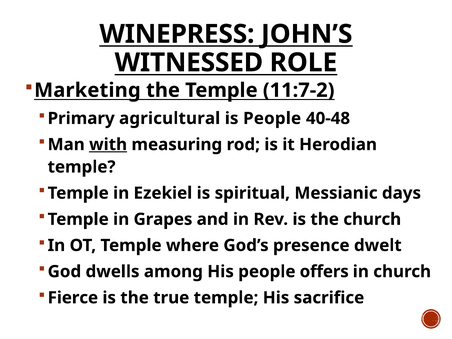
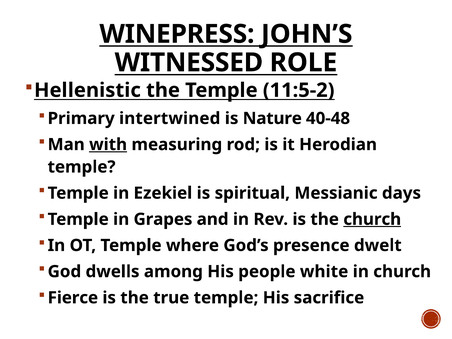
Marketing: Marketing -> Hellenistic (87, 90)
11:7-2: 11:7-2 -> 11:5-2 (299, 90)
agricultural: agricultural -> intertwined (170, 118)
is People: People -> Nature (272, 118)
church underline: none -> present (372, 219)
offers: offers -> white (324, 272)
